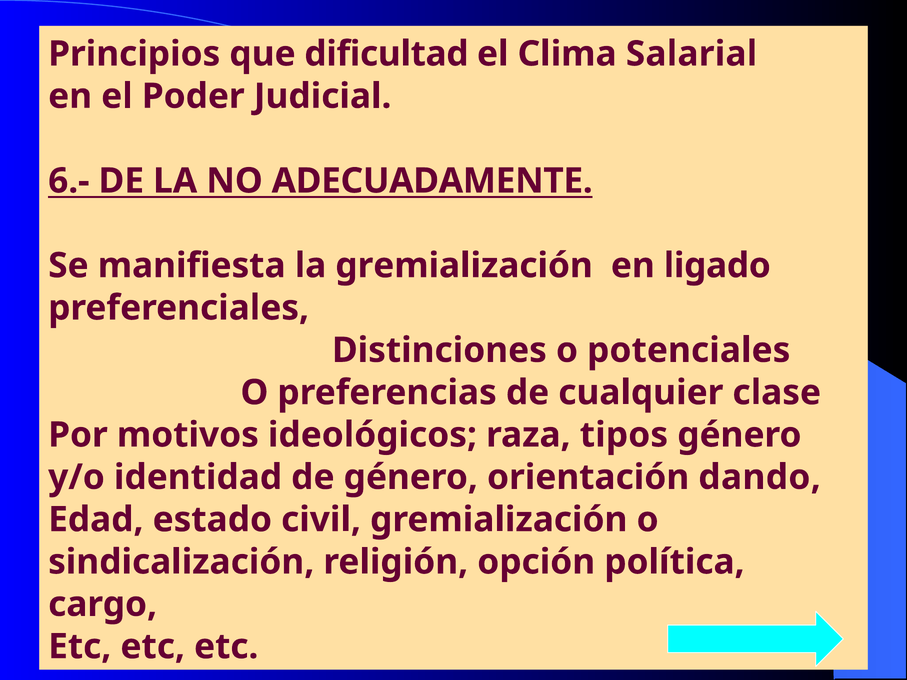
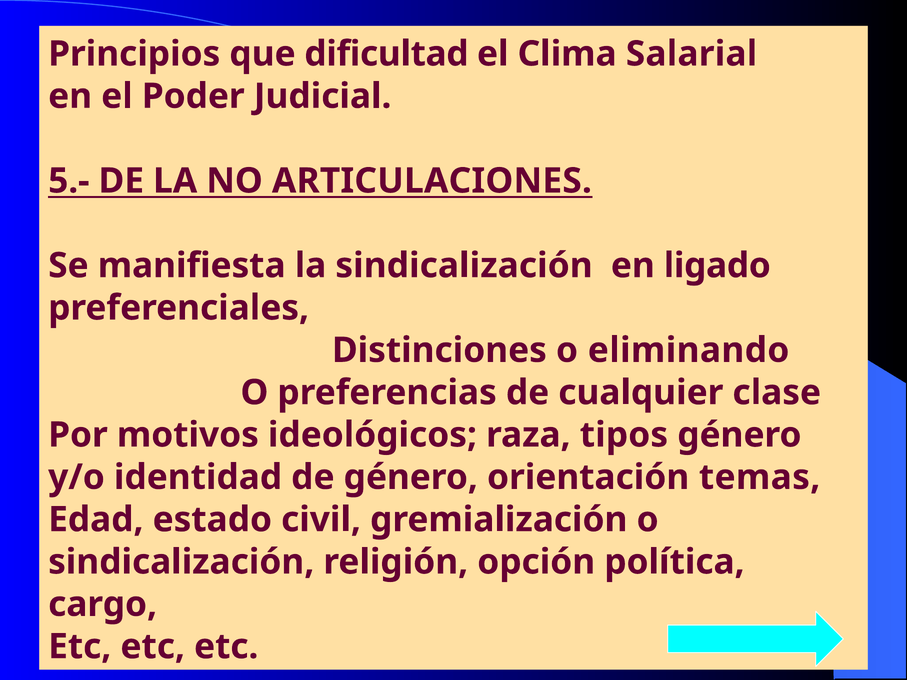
6.-: 6.- -> 5.- (69, 181)
ADECUADAMENTE: ADECUADAMENTE -> ARTICULACIONES (432, 181)
la gremialización: gremialización -> sindicalización (464, 266)
potenciales: potenciales -> eliminando (689, 350)
dando: dando -> temas (760, 477)
